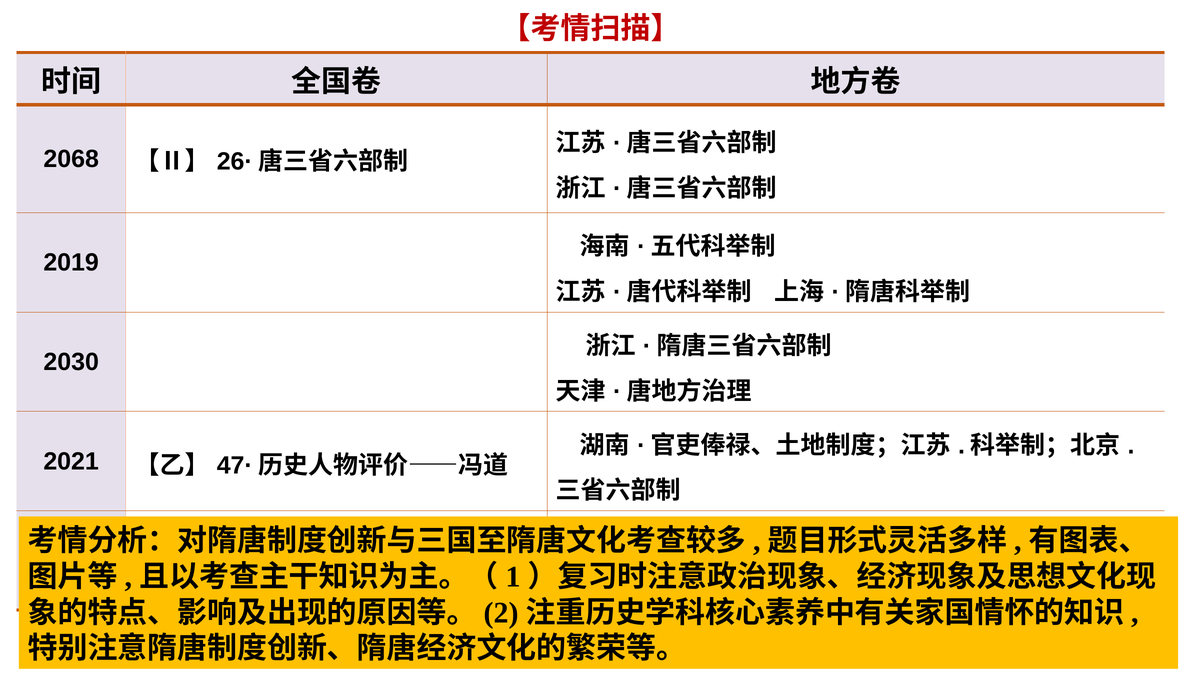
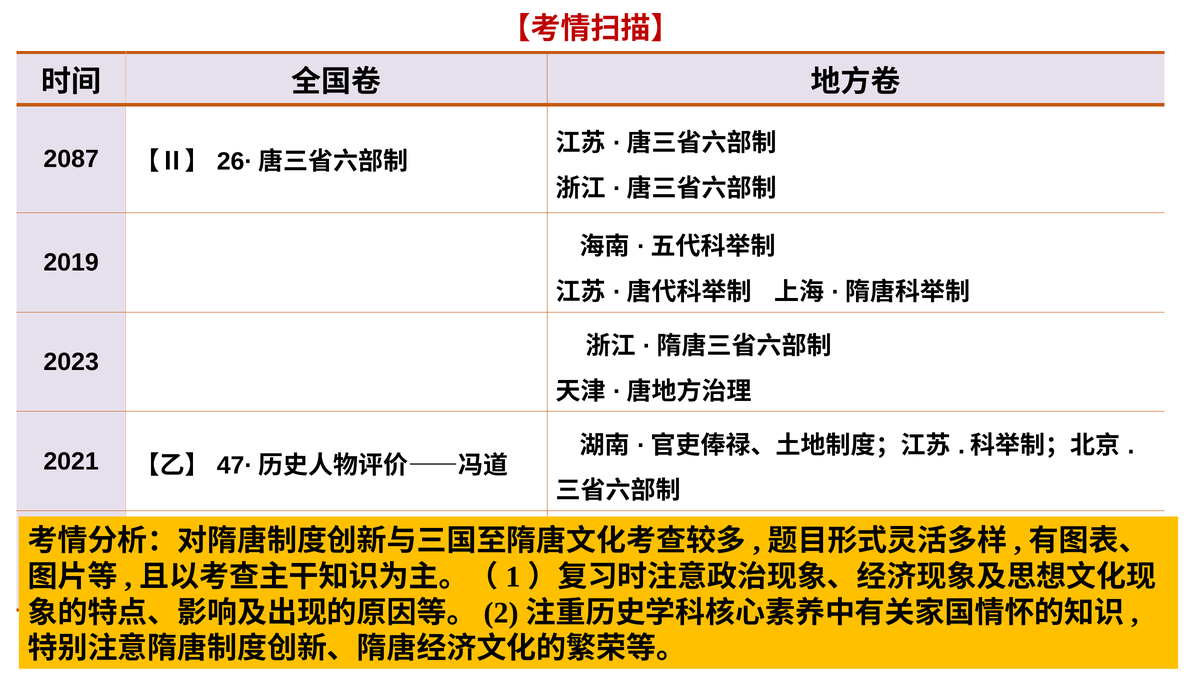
2068: 2068 -> 2087 (71, 159)
2030: 2030 -> 2023 (71, 362)
